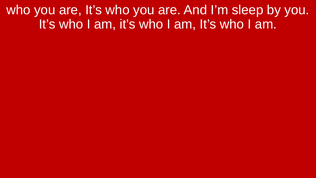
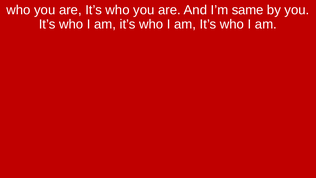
sleep: sleep -> same (248, 10)
